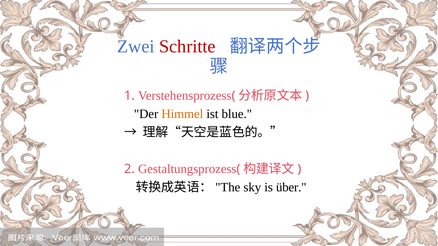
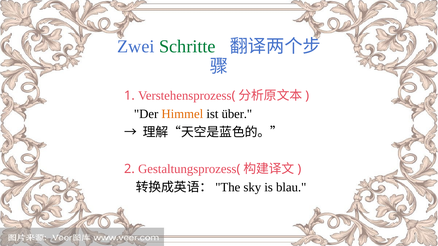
Schritte colour: red -> green (187, 47)
blue: blue -> über (237, 114)
über: über -> blau (291, 188)
